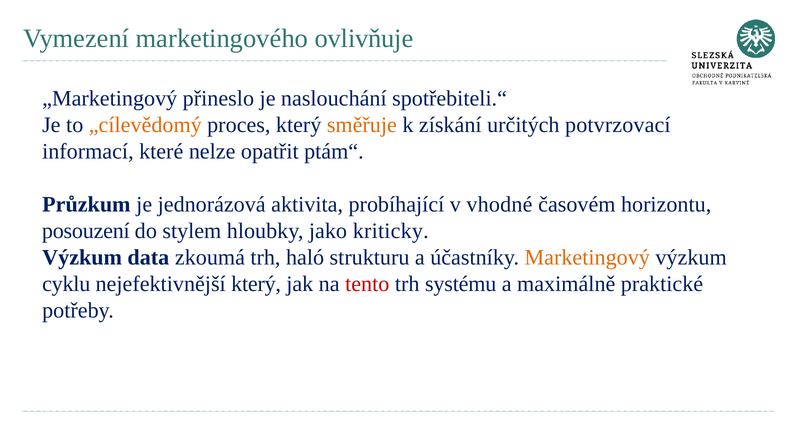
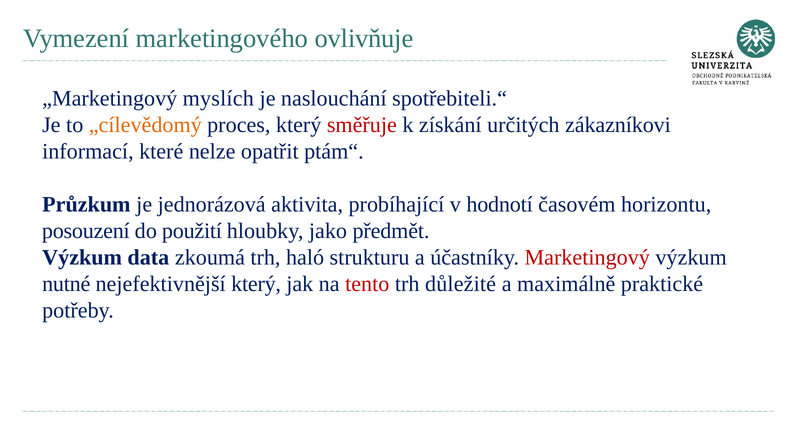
přineslo: přineslo -> myslích (218, 98)
směřuje colour: orange -> red (362, 125)
potvrzovací: potvrzovací -> zákazníkovi (618, 125)
vhodné: vhodné -> hodnotí (500, 204)
stylem: stylem -> použití (192, 231)
kriticky: kriticky -> předmět (391, 231)
Marketingový colour: orange -> red (587, 257)
cyklu: cyklu -> nutné (66, 284)
systému: systému -> důležité (461, 284)
